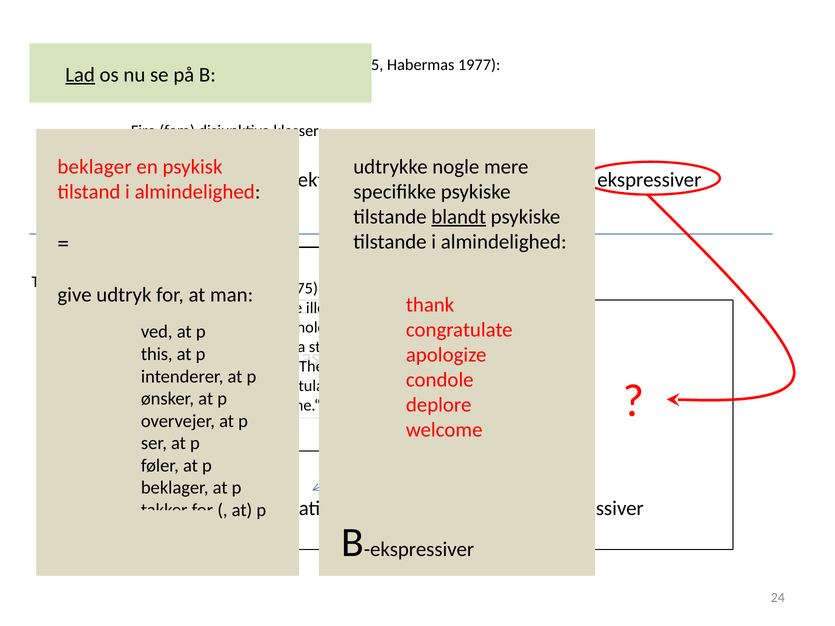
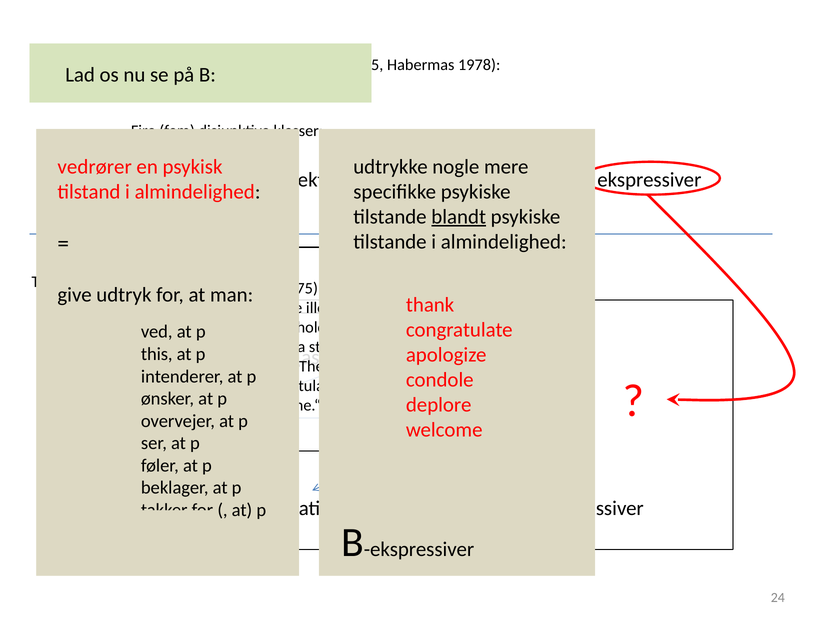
1977: 1977 -> 1978 (479, 65)
Lad underline: present -> none (80, 75)
beklager: beklager -> vedrører (95, 167)
